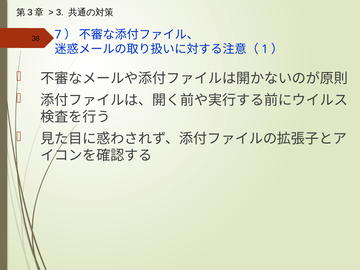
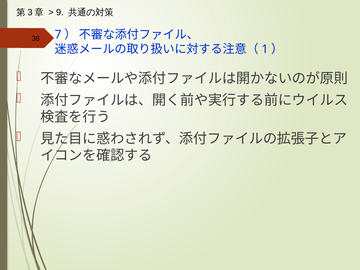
3: 3 -> 9 (60, 12)
